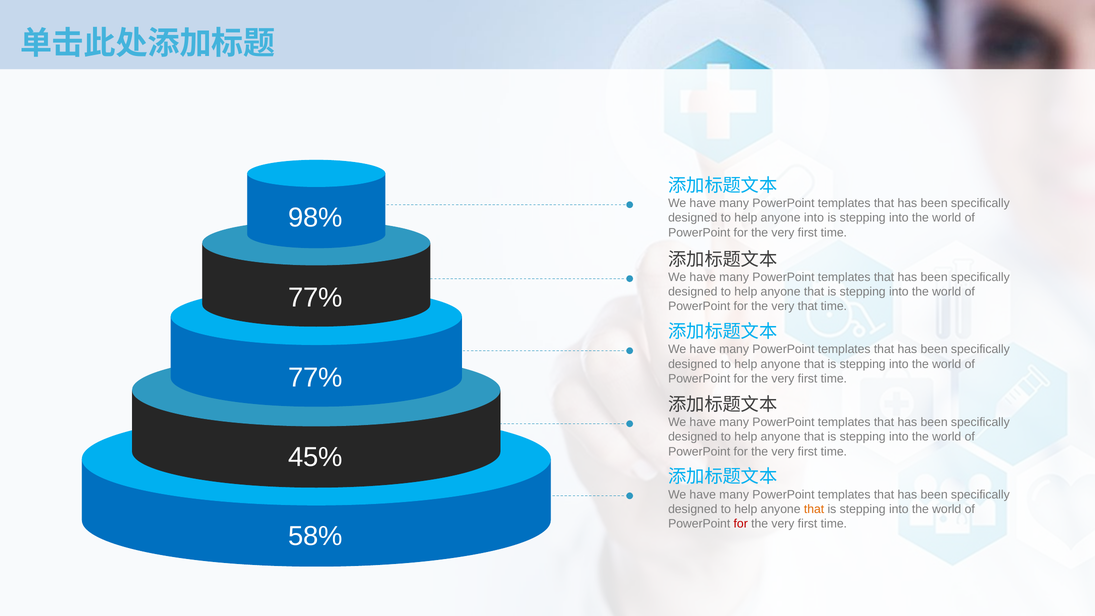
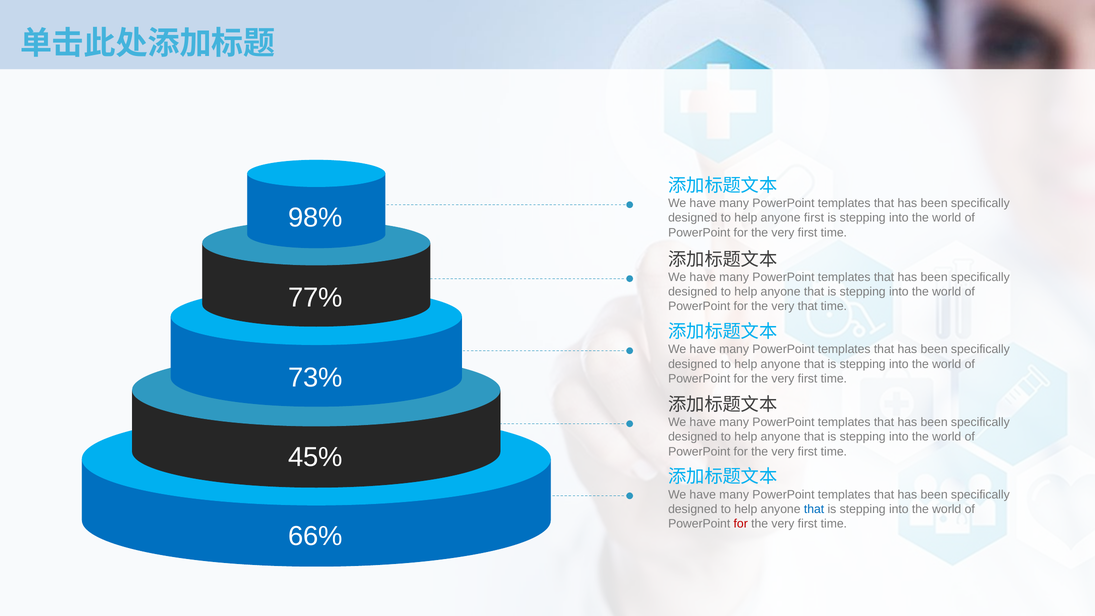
anyone into: into -> first (814, 218)
77%: 77% -> 73% (315, 378)
that colour: orange -> blue (814, 509)
58%: 58% -> 66% (315, 536)
